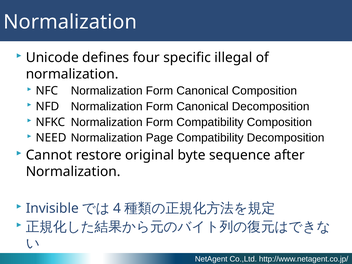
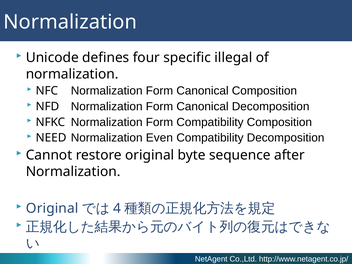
Page: Page -> Even (159, 138)
Invisible: Invisible -> Original (52, 208)
